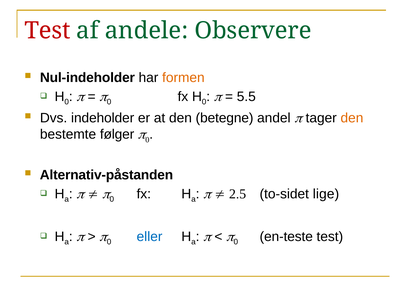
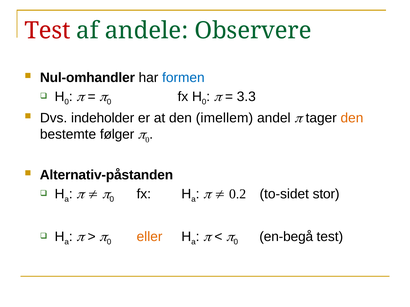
Nul-indeholder: Nul-indeholder -> Nul-omhandler (87, 78)
formen colour: orange -> blue (183, 78)
5.5: 5.5 -> 3.3 (246, 97)
betegne: betegne -> imellem (224, 118)
2.5: 2.5 -> 0.2 (238, 194)
lige: lige -> stor (326, 194)
eller colour: blue -> orange (150, 237)
en-teste: en-teste -> en-begå (286, 237)
